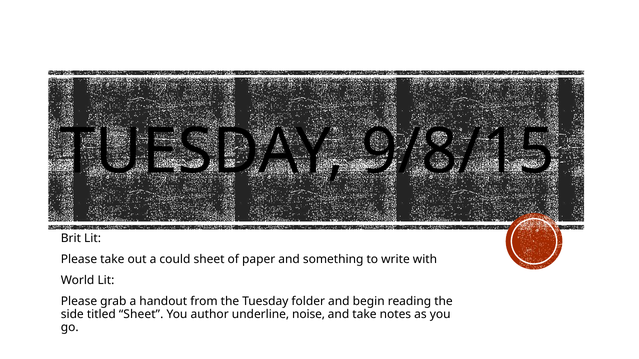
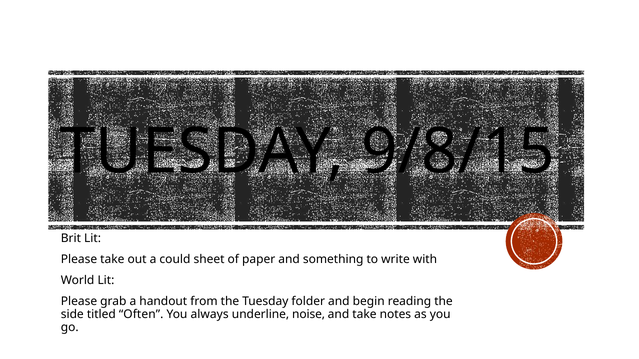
titled Sheet: Sheet -> Often (141, 315)
author: author -> always (210, 315)
